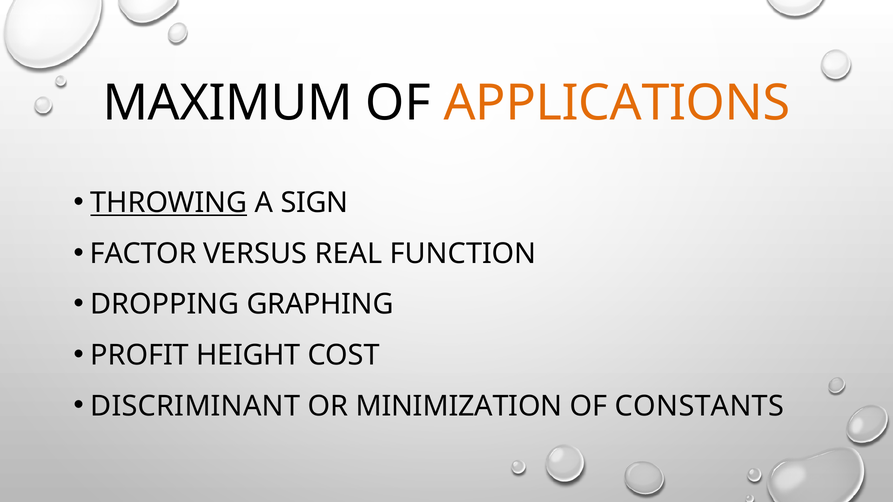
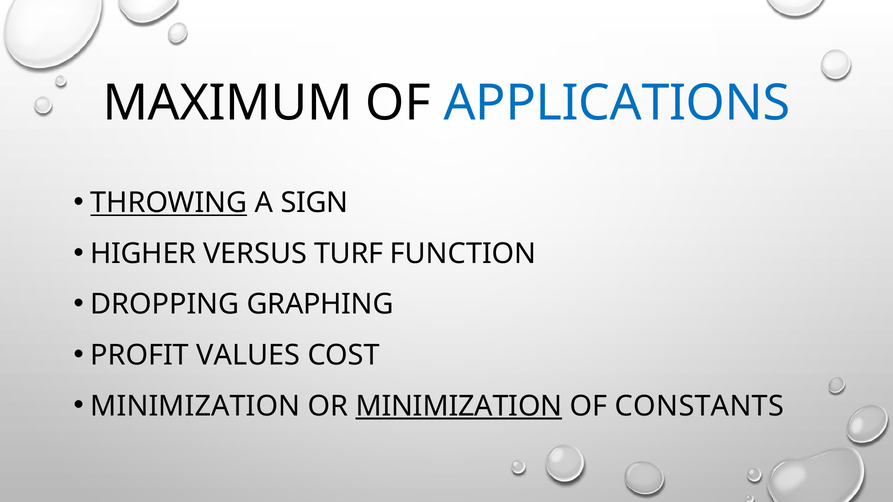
APPLICATIONS colour: orange -> blue (617, 103)
FACTOR: FACTOR -> HIGHER (143, 254)
REAL: REAL -> TURF (349, 254)
HEIGHT: HEIGHT -> VALUES (248, 355)
DISCRIMINANT: DISCRIMINANT -> MINIMIZATION (195, 406)
MINIMIZATION underline: none -> present (459, 406)
